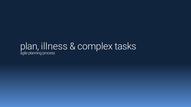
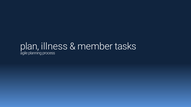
complex: complex -> member (95, 47)
